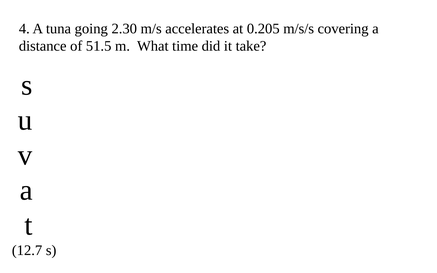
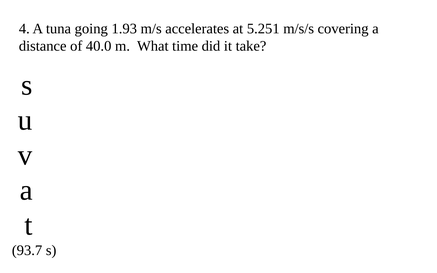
2.30: 2.30 -> 1.93 (124, 29)
0.205: 0.205 -> 5.251 (263, 29)
51.5: 51.5 -> 40.0 (99, 46)
12.7: 12.7 -> 93.7 (27, 250)
